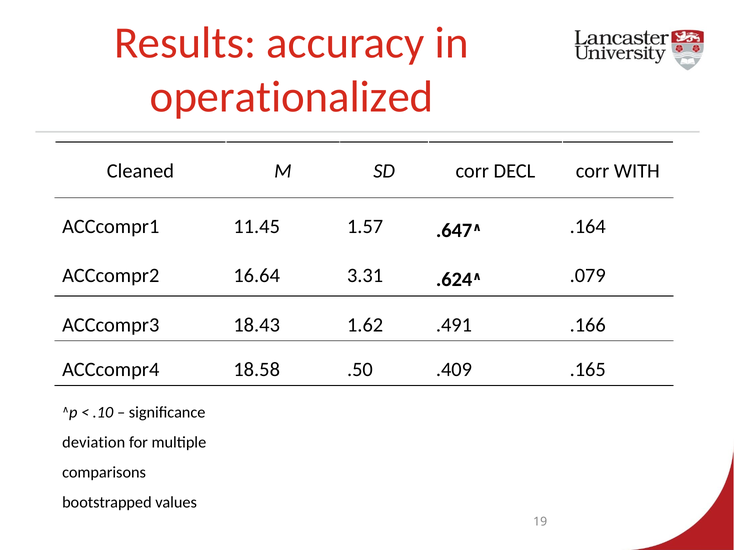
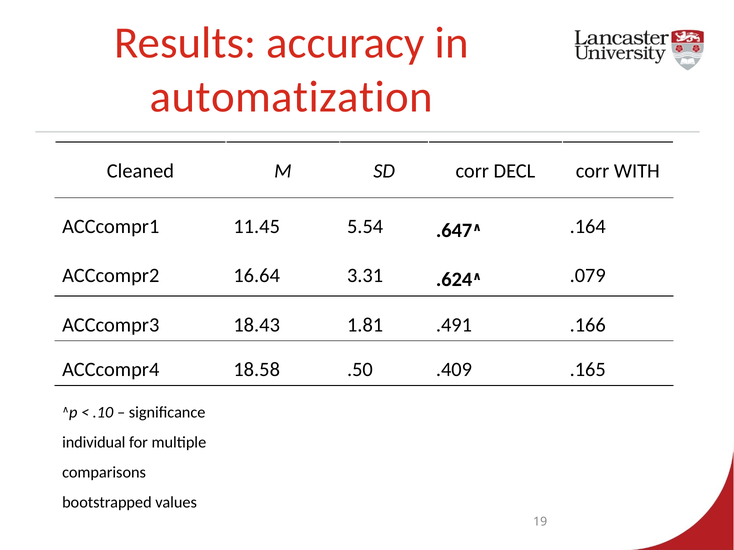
operationalized: operationalized -> automatization (291, 97)
1.57: 1.57 -> 5.54 (365, 227)
1.62: 1.62 -> 1.81 (365, 325)
deviation: deviation -> individual (94, 443)
